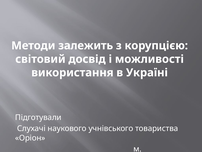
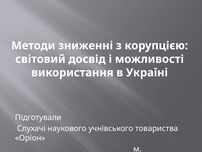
залежить: залежить -> зниженні (86, 45)
